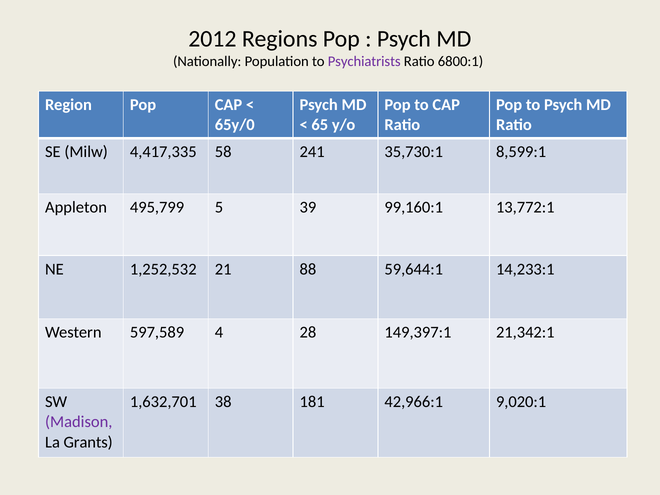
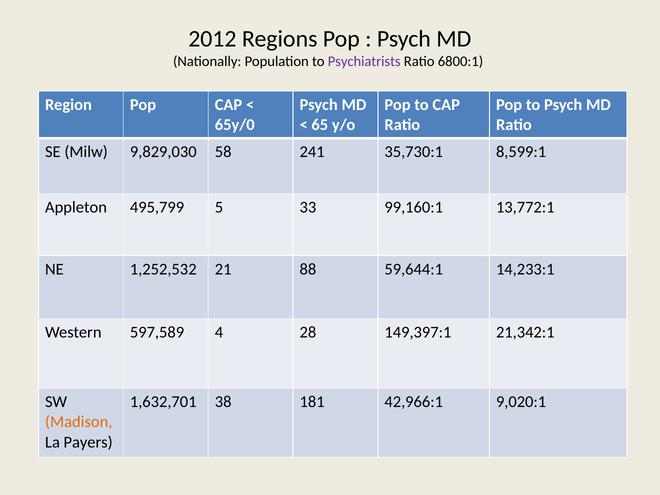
4,417,335: 4,417,335 -> 9,829,030 (163, 152)
39: 39 -> 33 (308, 207)
Madison colour: purple -> orange (79, 422)
Grants: Grants -> Payers (88, 442)
